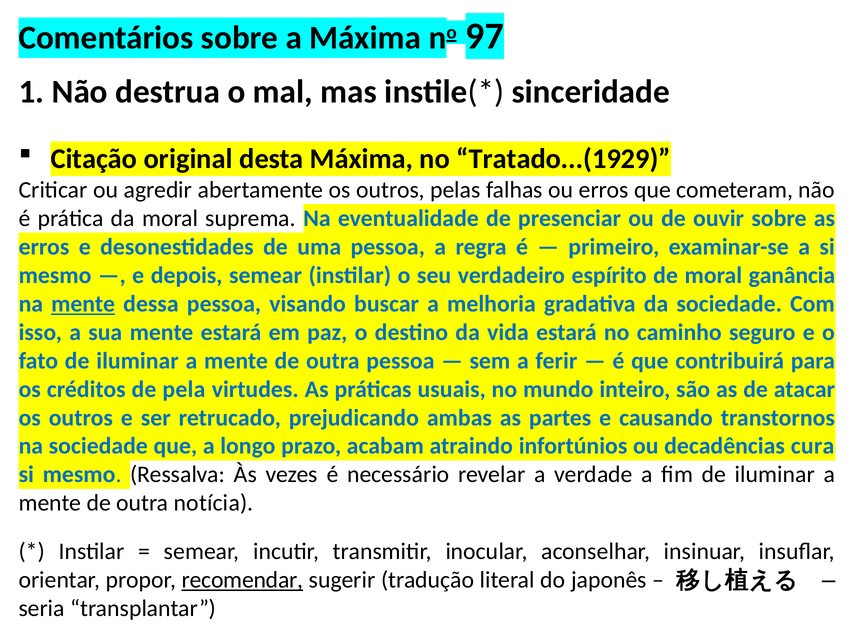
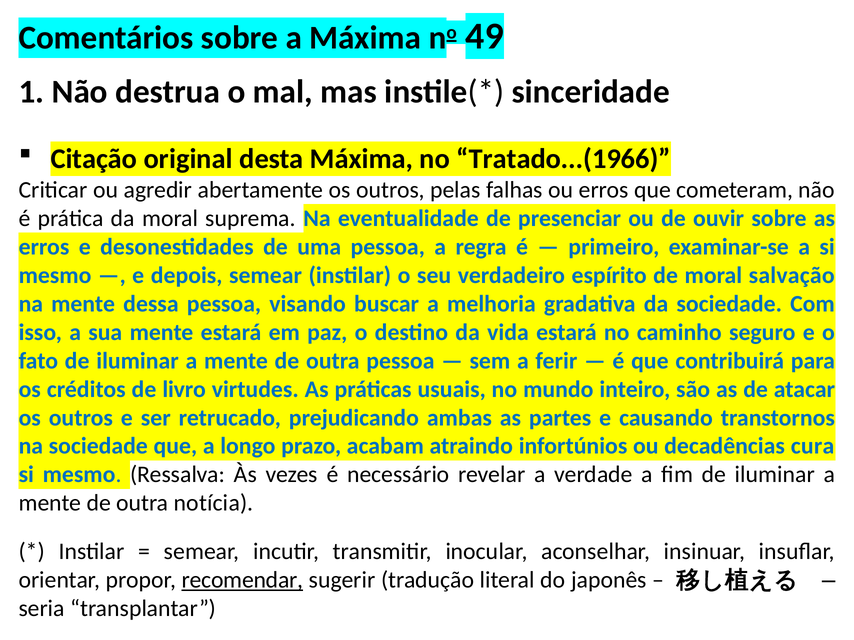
97: 97 -> 49 (485, 36)
Tratado...(1929: Tratado...(1929 -> Tratado...(1966 (564, 159)
ganância: ganância -> salvação (792, 276)
mente underline: present -> none (83, 304)
pela: pela -> livro (184, 390)
